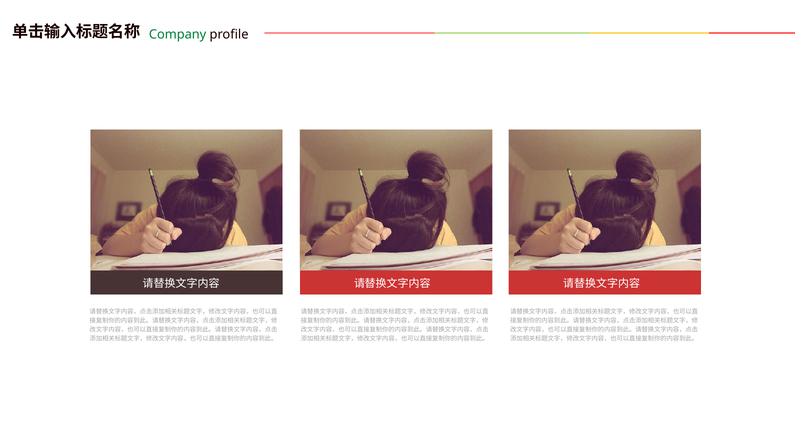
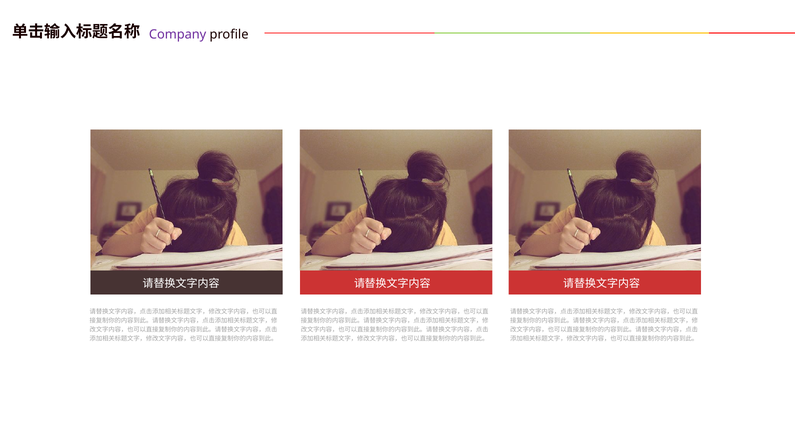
Company colour: green -> purple (178, 35)
